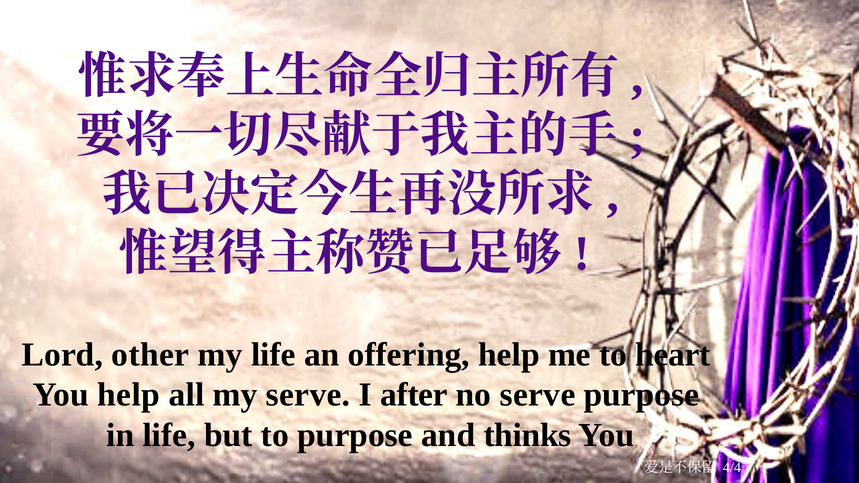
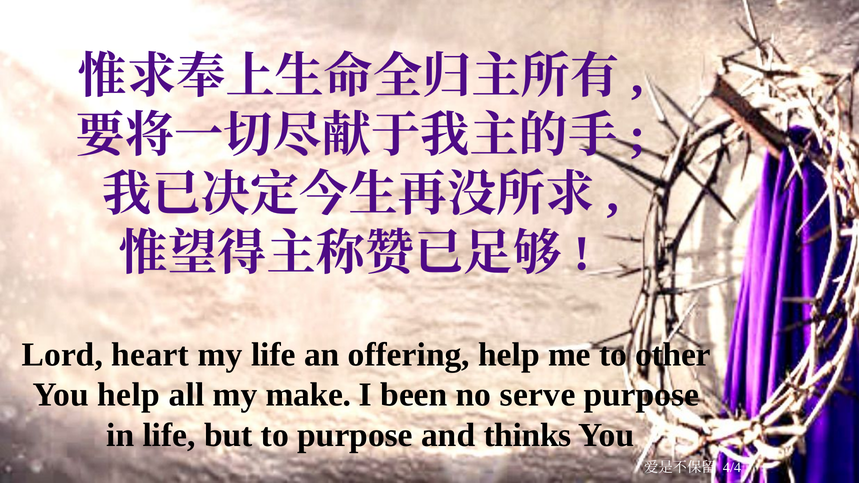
other: other -> heart (150, 355)
heart: heart -> other (673, 355)
my serve: serve -> make (308, 395)
after: after -> been (414, 395)
